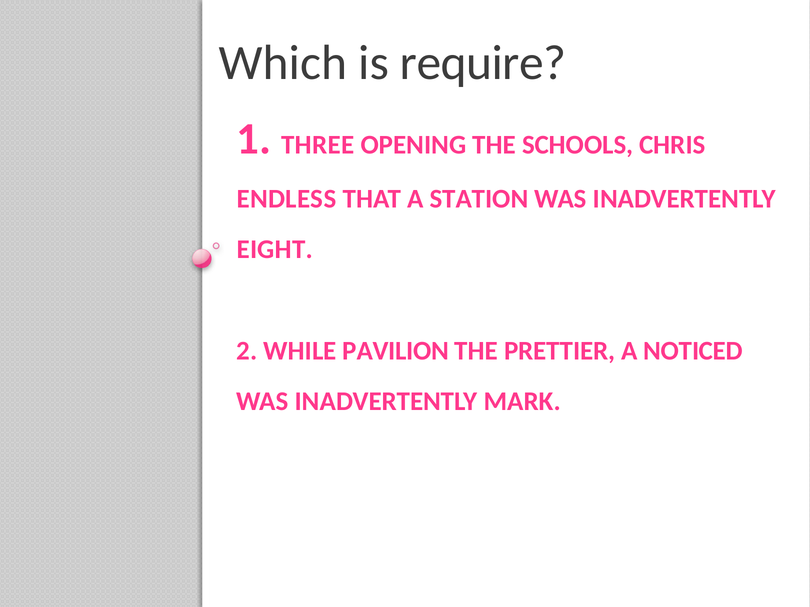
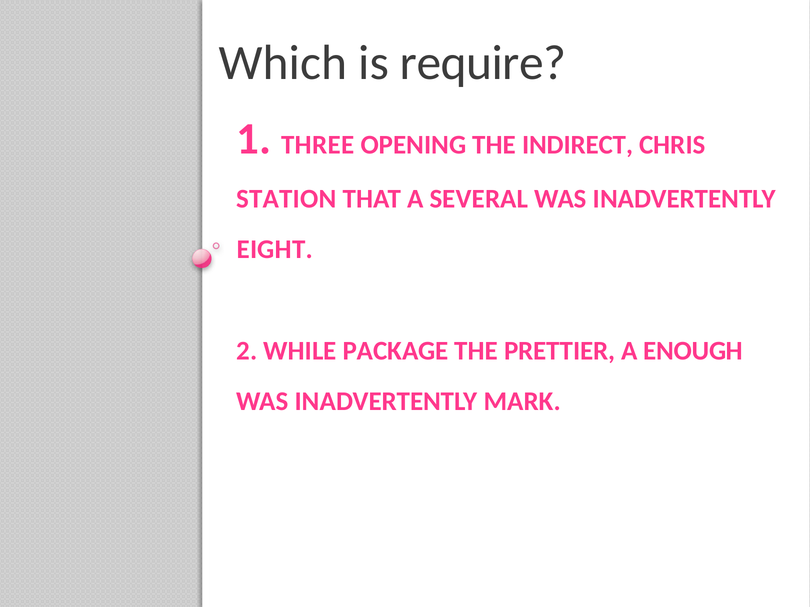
SCHOOLS: SCHOOLS -> INDIRECT (578, 145)
ENDLESS: ENDLESS -> STATION (286, 199)
STATION: STATION -> SEVERAL (479, 199)
PAVILION: PAVILION -> PACKAGE (396, 351)
NOTICED: NOTICED -> ENOUGH (693, 351)
